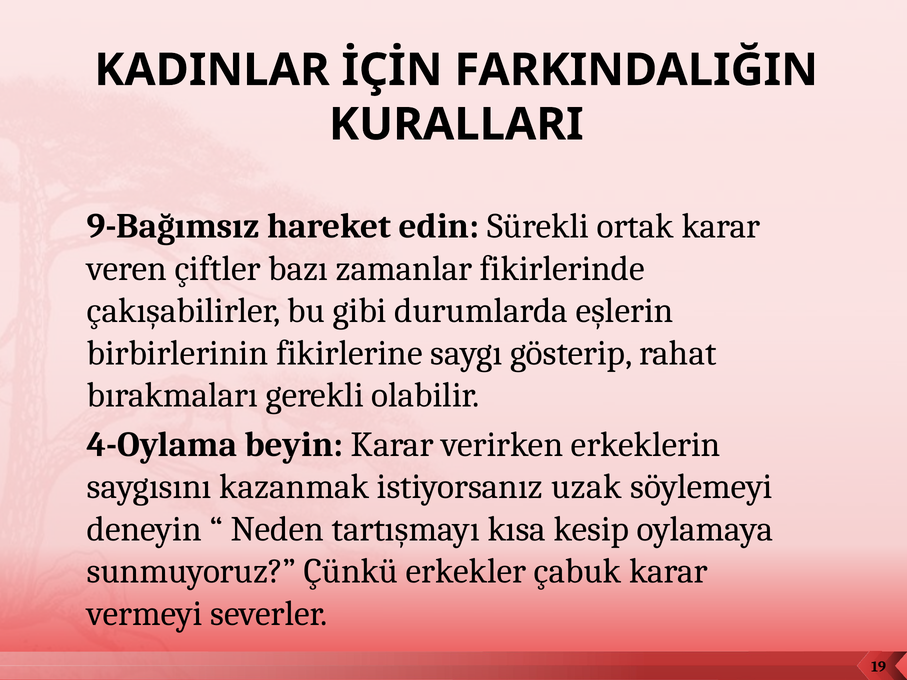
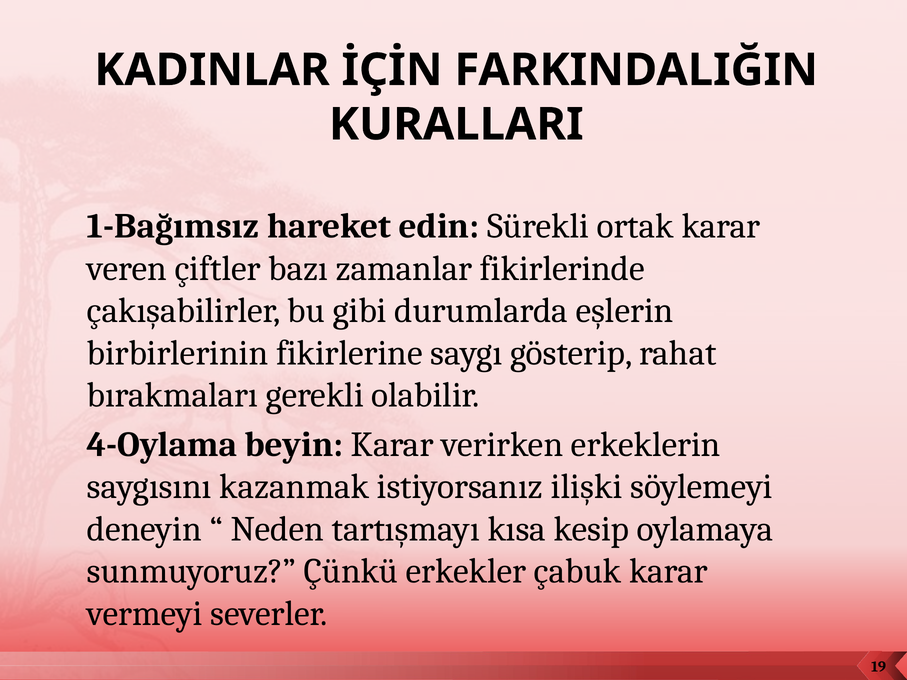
9-Bağımsız: 9-Bağımsız -> 1-Bağımsız (173, 226)
uzak: uzak -> ilişki (587, 487)
